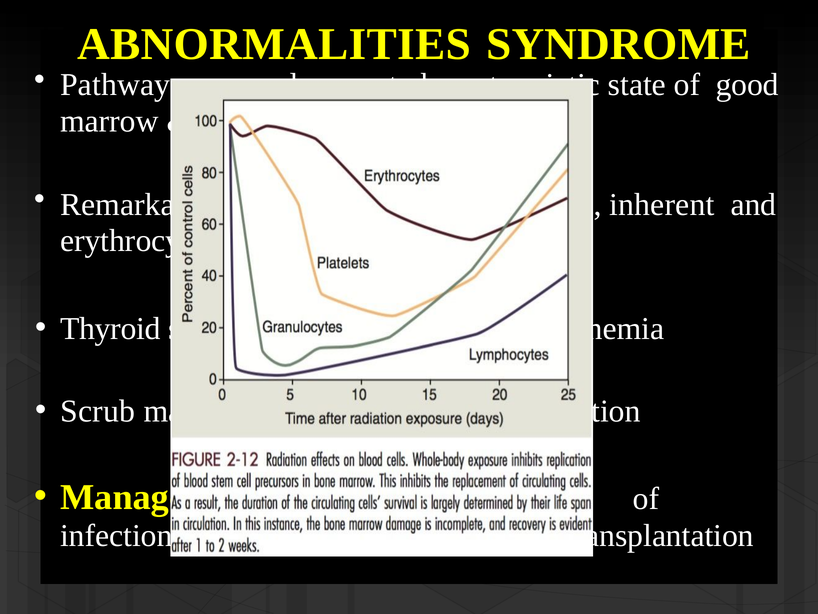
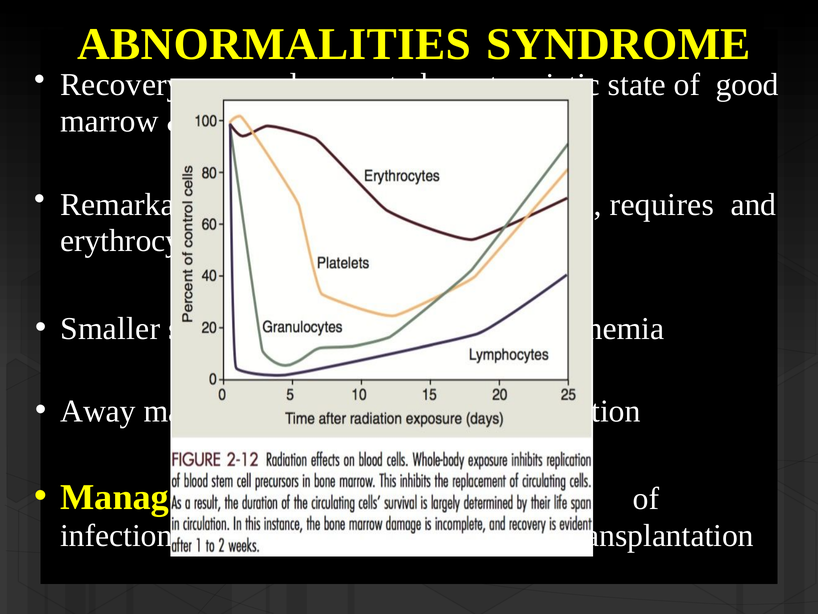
Pathways: Pathways -> Recovery (122, 85)
inherent: inherent -> requires (662, 204)
Thyroid: Thyroid -> Smaller (110, 328)
Scrub: Scrub -> Away (98, 411)
